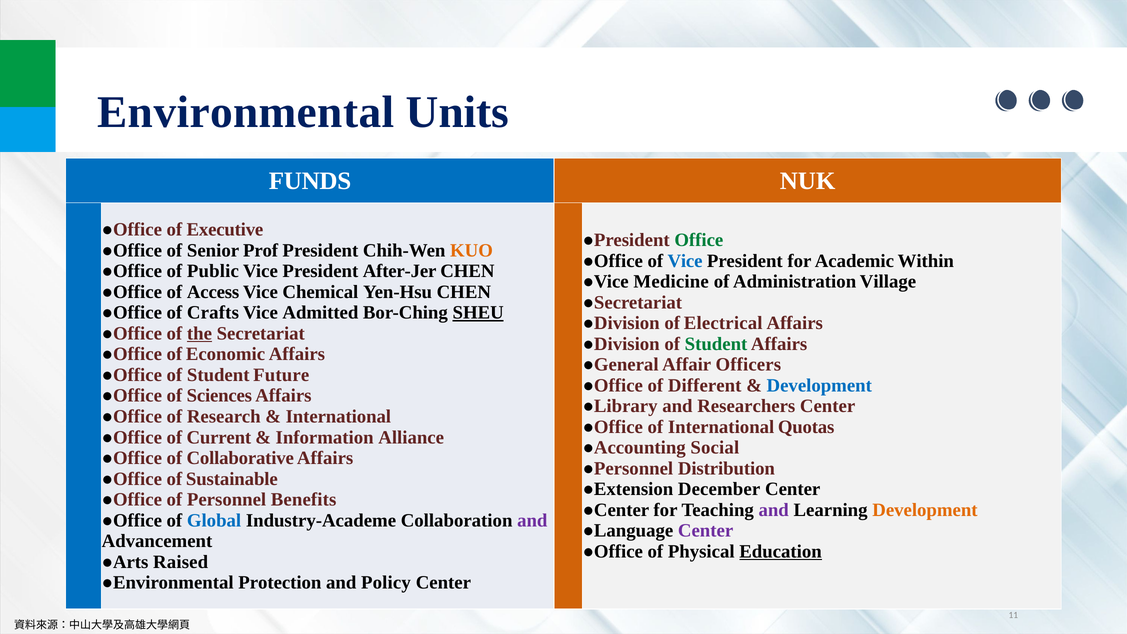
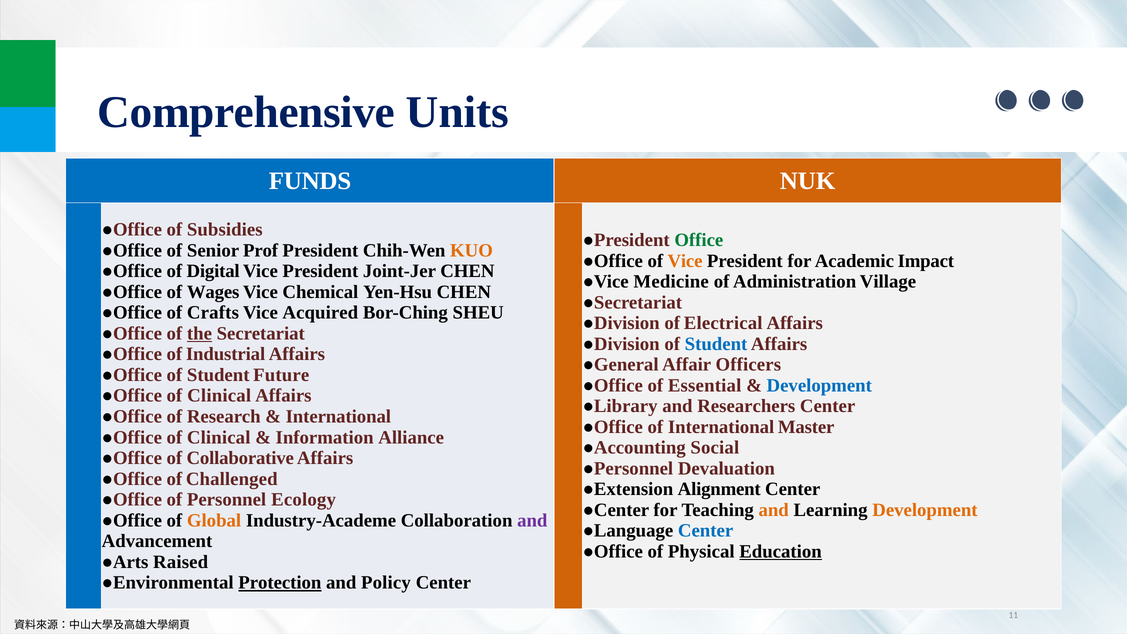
Environmental: Environmental -> Comprehensive (246, 112)
Executive: Executive -> Subsidies (225, 230)
Vice colour: blue -> orange (685, 261)
Within: Within -> Impact (926, 261)
Public: Public -> Digital (213, 271)
After-Jer: After-Jer -> Joint-Jer (399, 271)
Access: Access -> Wages (213, 292)
Admitted: Admitted -> Acquired (320, 313)
SHEU underline: present -> none (478, 313)
Student colour: green -> blue (716, 344)
Economic: Economic -> Industrial (226, 354)
Different: Different -> Essential (705, 385)
Sciences: Sciences -> Clinical (219, 396)
Quotas: Quotas -> Master (806, 427)
Current: Current -> Clinical (219, 437)
Distribution: Distribution -> Devaluation (726, 468)
Sustainable: Sustainable -> Challenged (232, 479)
December: December -> Alignment (719, 489)
Benefits: Benefits -> Ecology (304, 500)
and colour: purple -> orange (774, 510)
Global colour: blue -> orange (214, 520)
Center colour: purple -> blue (706, 531)
Protection underline: none -> present (280, 583)
